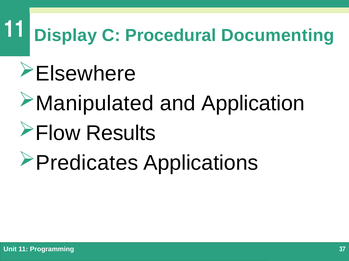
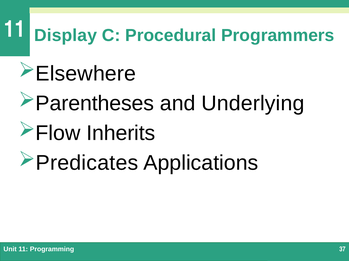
Documenting: Documenting -> Programmers (278, 35)
Manipulated: Manipulated -> Parentheses (95, 104)
Application: Application -> Underlying (253, 104)
Results: Results -> Inherits (121, 133)
